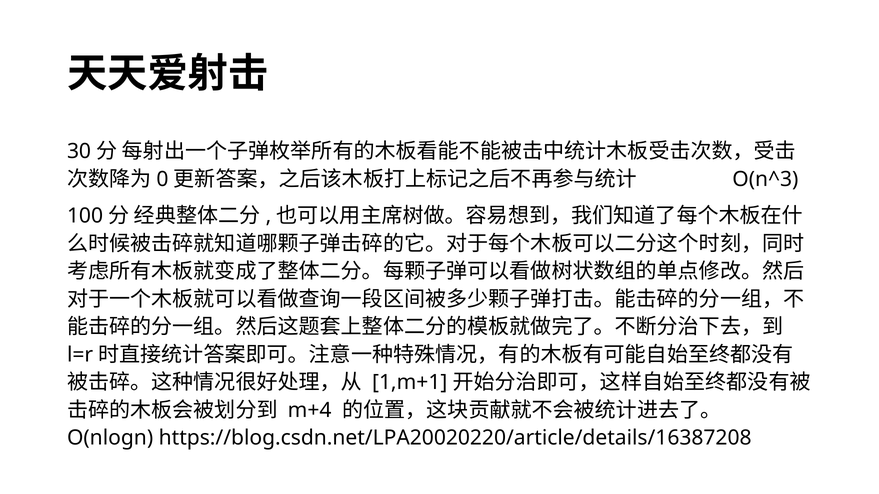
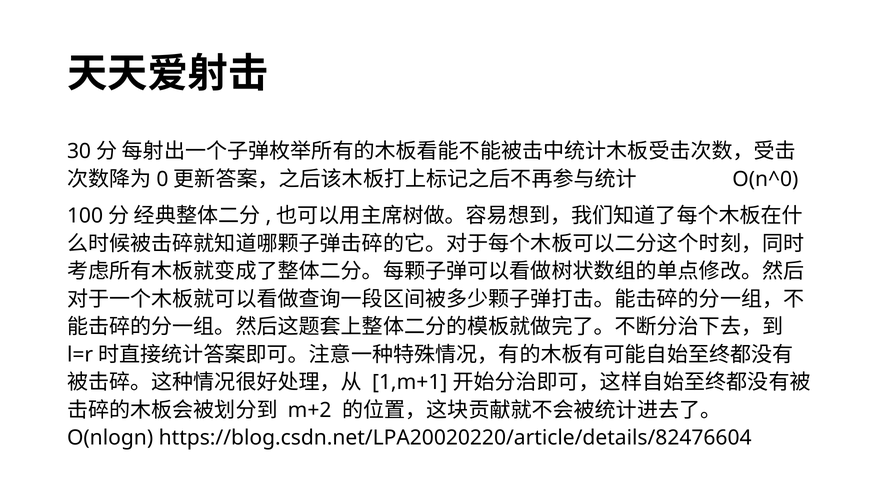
O(n^3: O(n^3 -> O(n^0 (765, 179)
m+4: m+4 -> m+2 (310, 411)
https://blog.csdn.net/LPA20020220/article/details/16387208: https://blog.csdn.net/LPA20020220/article/details/16387208 -> https://blog.csdn.net/LPA20020220/article/details/82476604 (455, 438)
